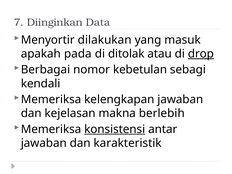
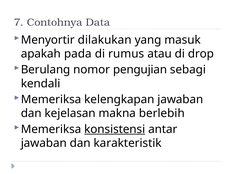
Diinginkan: Diinginkan -> Contohnya (55, 22)
ditolak: ditolak -> rumus (126, 54)
drop underline: present -> none (201, 54)
Berbagai: Berbagai -> Berulang (46, 70)
kebetulan: kebetulan -> pengujian (140, 70)
